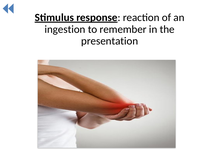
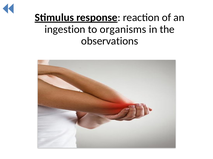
remember: remember -> organisms (123, 29)
presentation: presentation -> observations (110, 41)
